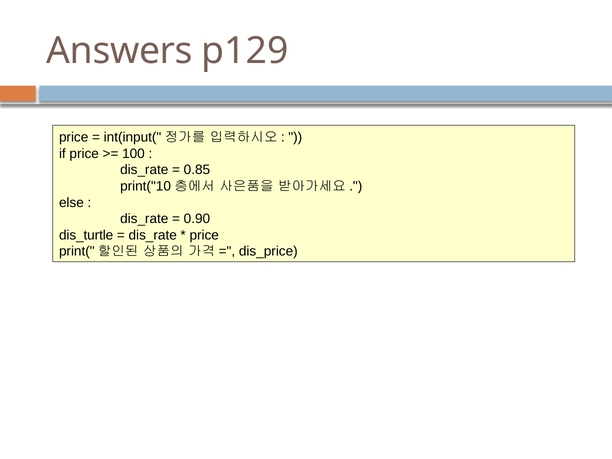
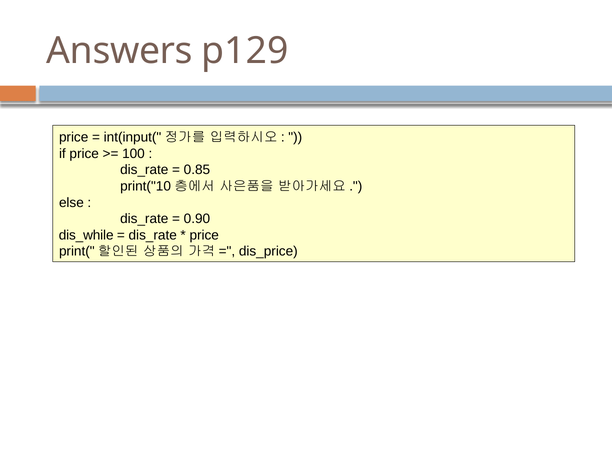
dis_turtle: dis_turtle -> dis_while (86, 235)
